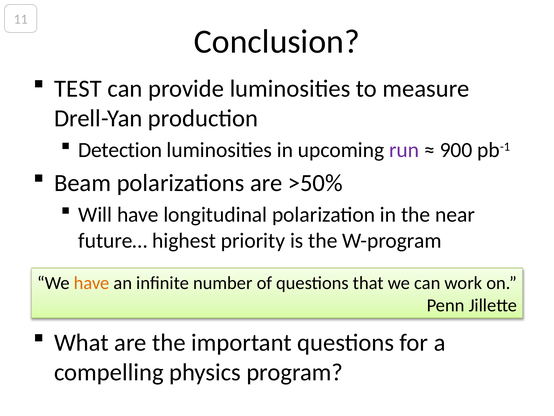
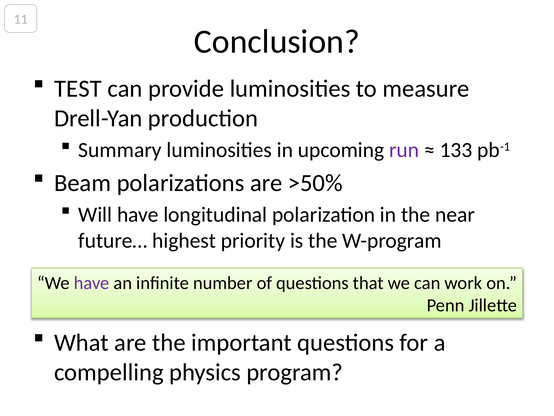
Detection: Detection -> Summary (120, 150)
900: 900 -> 133 (456, 150)
have colour: orange -> purple (92, 283)
